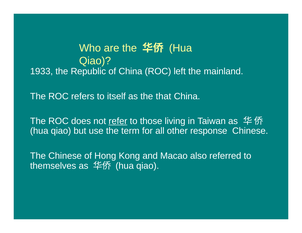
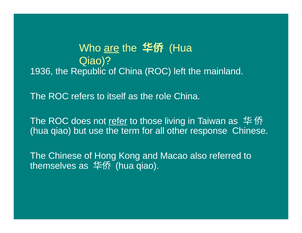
are underline: none -> present (112, 48)
1933: 1933 -> 1936 (42, 72)
that: that -> role (163, 97)
